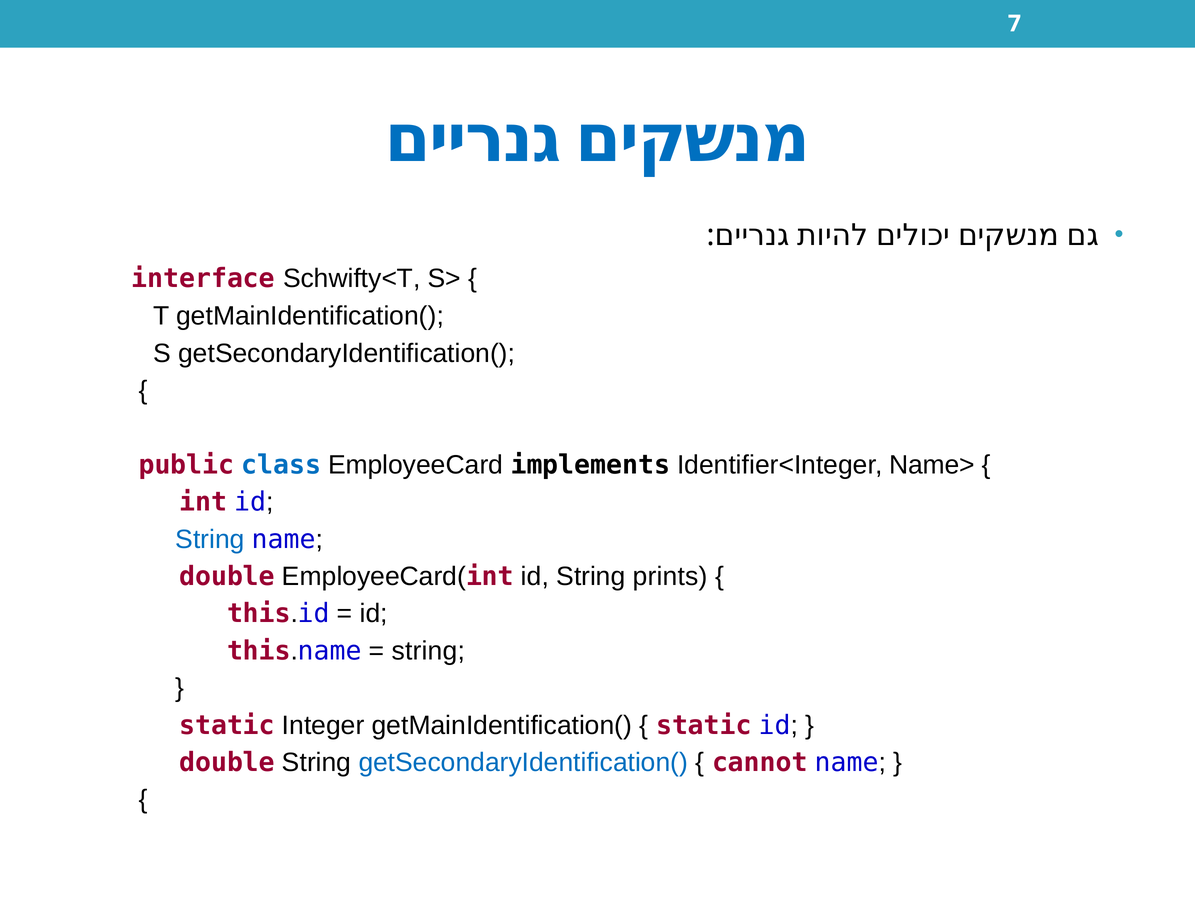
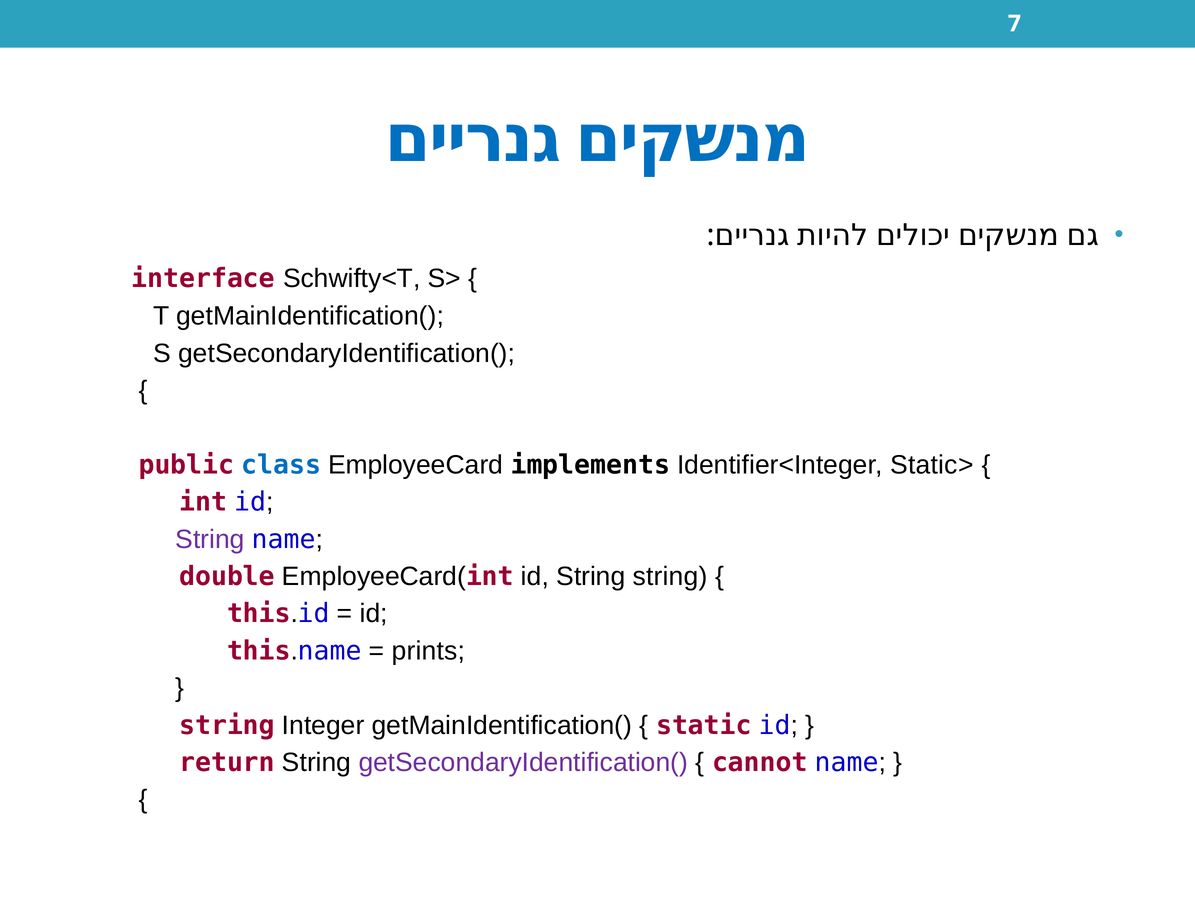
Name>: Name> -> Static> (932, 465)
String colour: blue -> purple (210, 539)
String prints: prints -> string (670, 576)
string: string -> prints (428, 650)
static: static -> string (227, 725)
double: double -> return (227, 762)
getSecondaryIdentification( colour: blue -> purple (523, 762)
